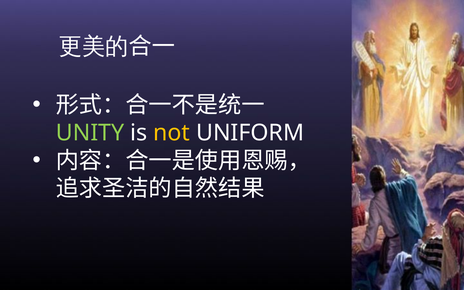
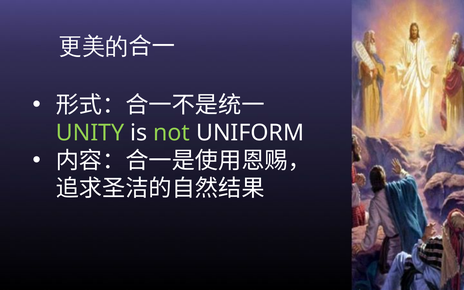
not colour: yellow -> light green (172, 133)
